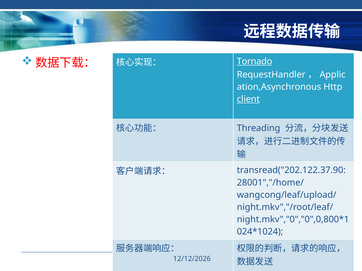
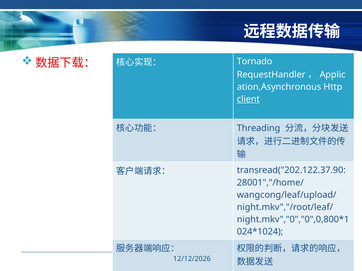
Tornado underline: present -> none (255, 62)
